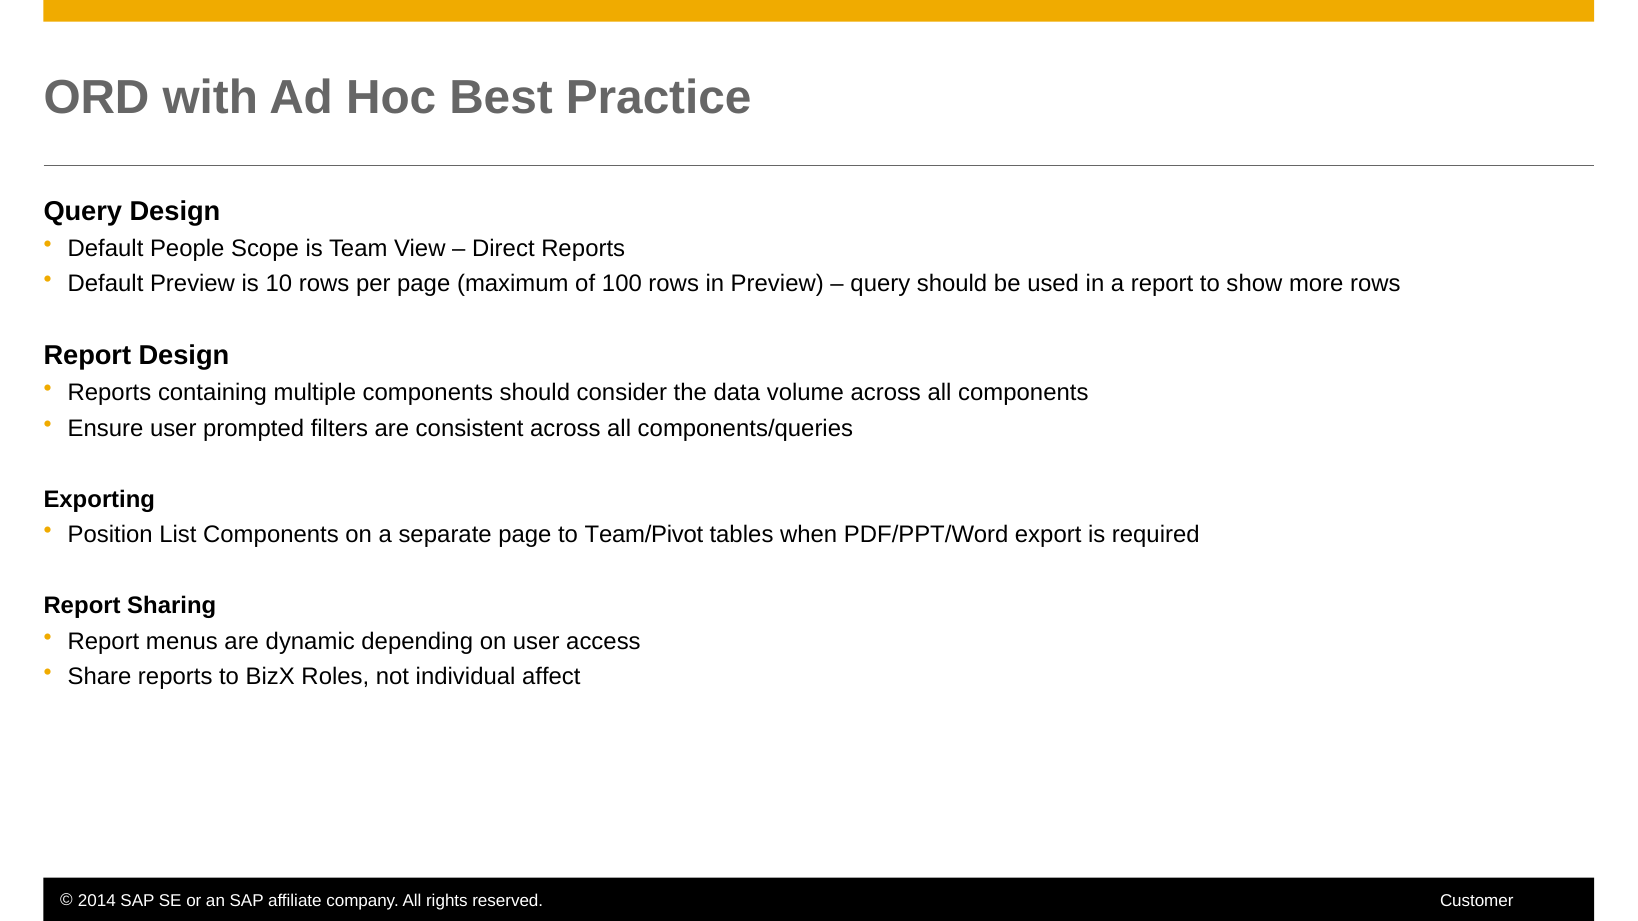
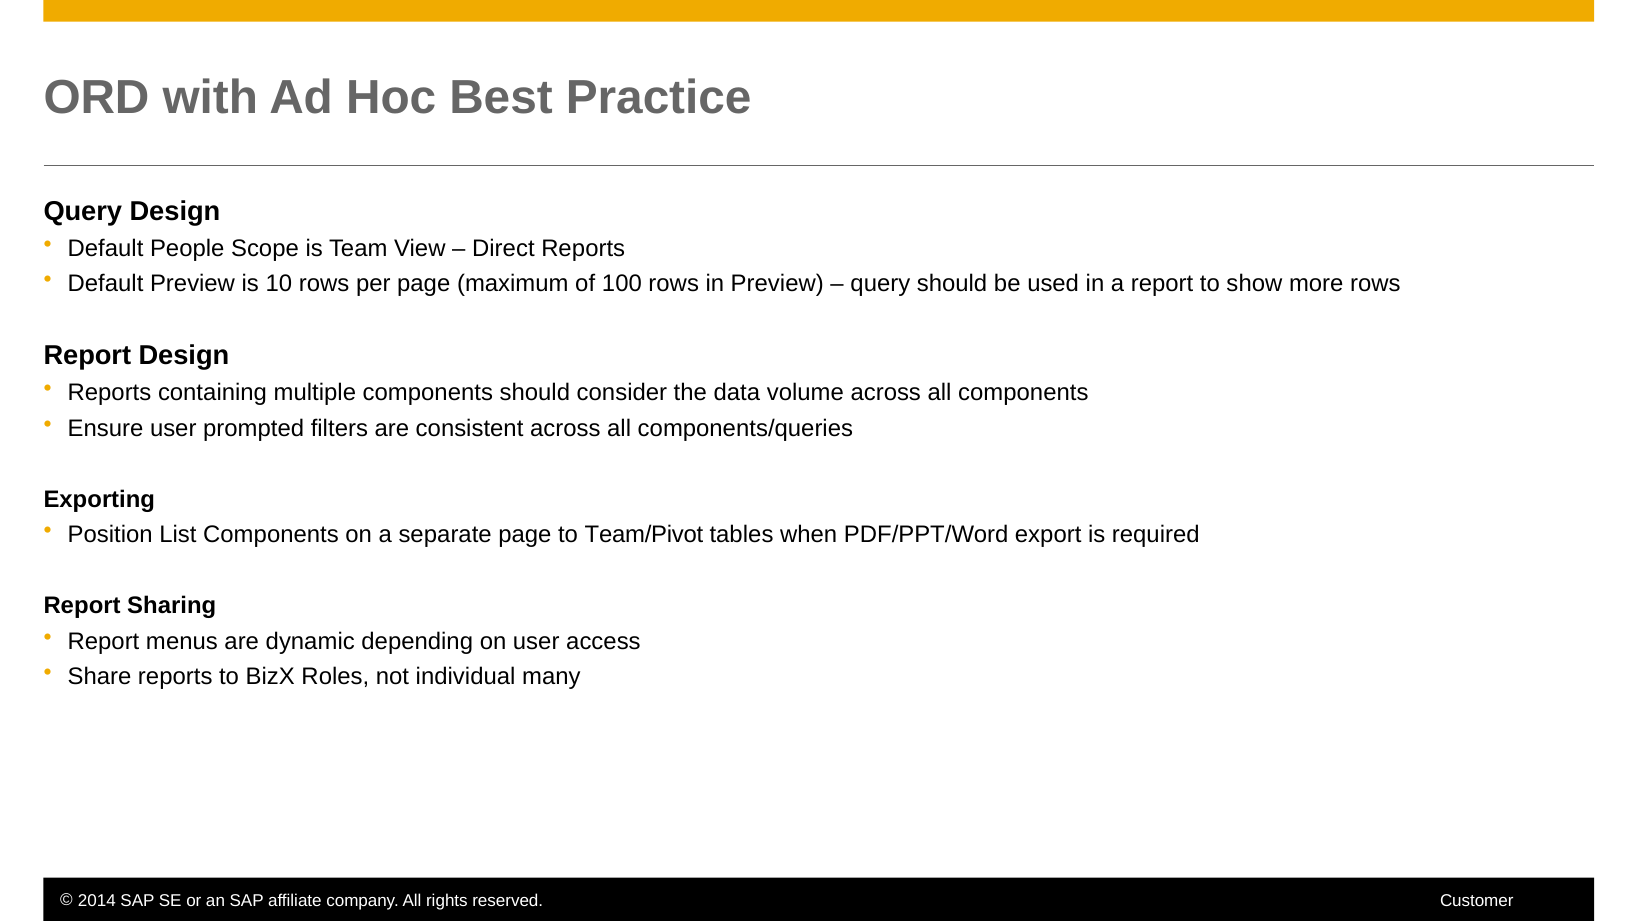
affect: affect -> many (551, 677)
